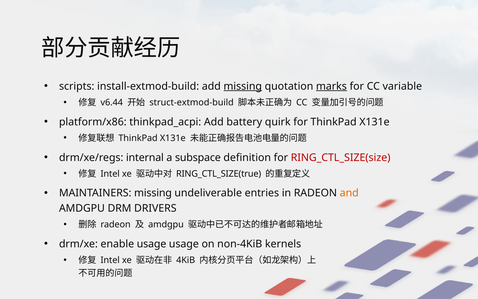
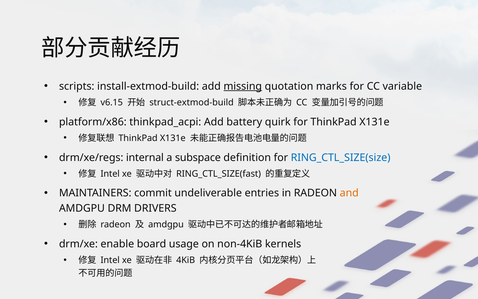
marks underline: present -> none (331, 86)
v6.44: v6.44 -> v6.15 (112, 102)
RING_CTL_SIZE(size colour: red -> blue (341, 157)
RING_CTL_SIZE(true: RING_CTL_SIZE(true -> RING_CTL_SIZE(fast (219, 174)
MAINTAINERS missing: missing -> commit (153, 193)
enable usage: usage -> board (152, 244)
